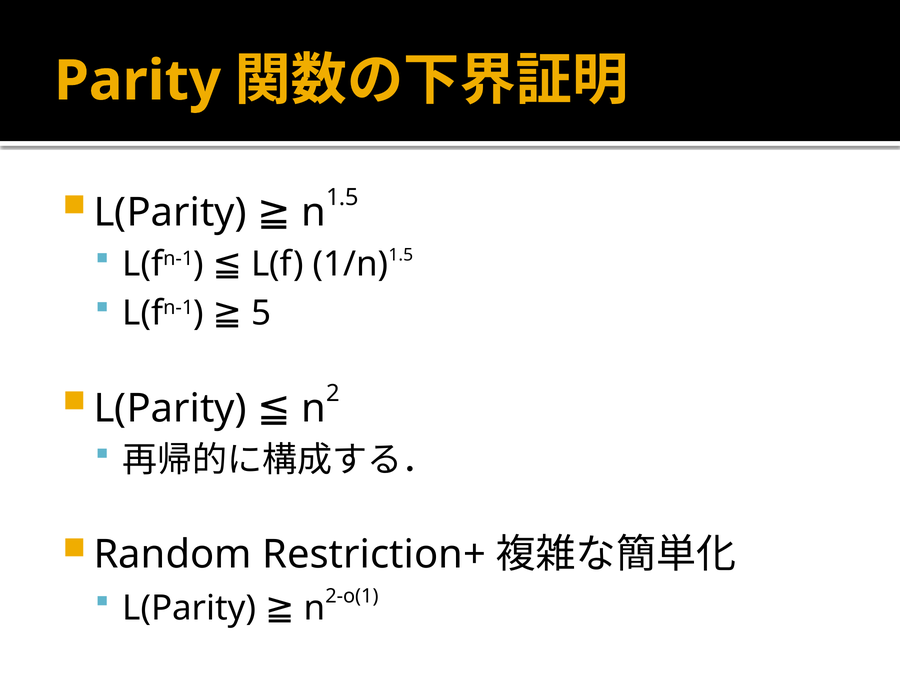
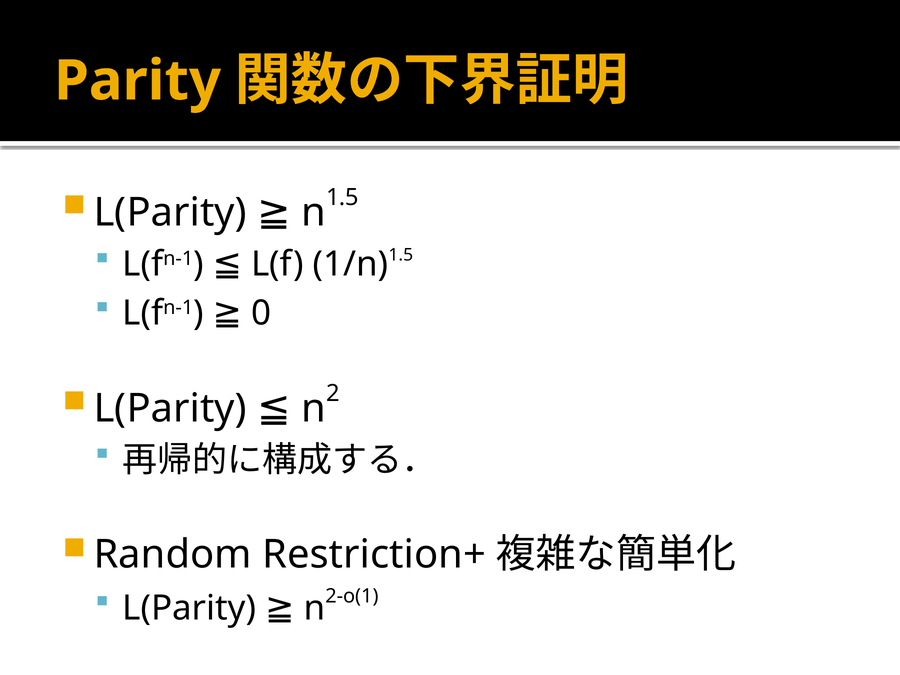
5: 5 -> 0 (261, 313)
